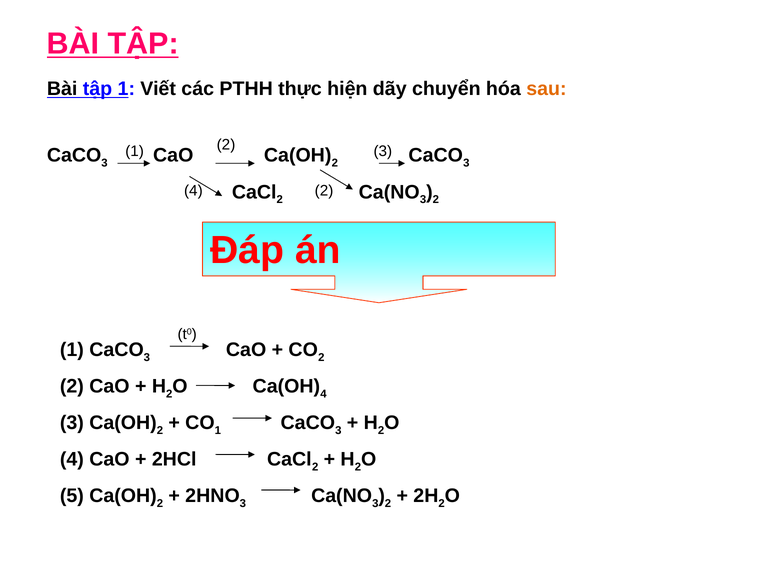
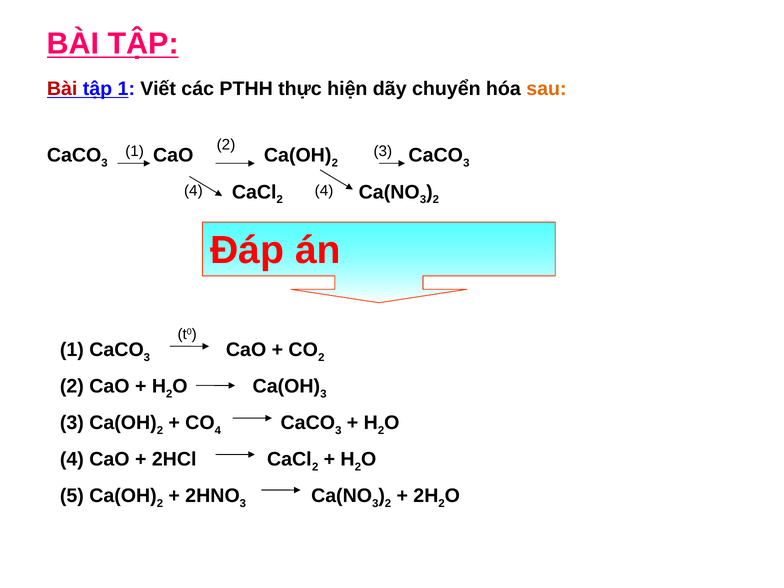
Bài colour: black -> red (62, 89)
4 2: 2 -> 4 (324, 190)
4: 4 -> 3 (324, 394)
1: 1 -> 4 (218, 430)
